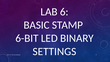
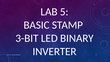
6: 6 -> 5 (64, 12)
6-BIT: 6-BIT -> 3-BIT (27, 38)
SETTINGS: SETTINGS -> INVERTER (55, 51)
